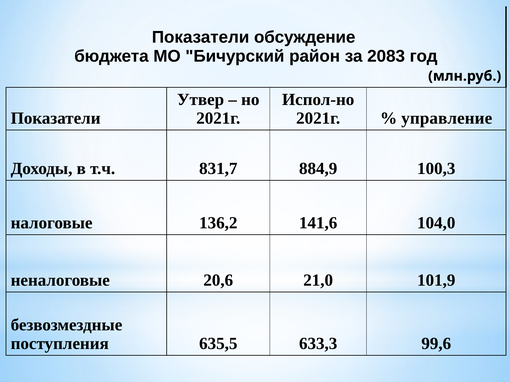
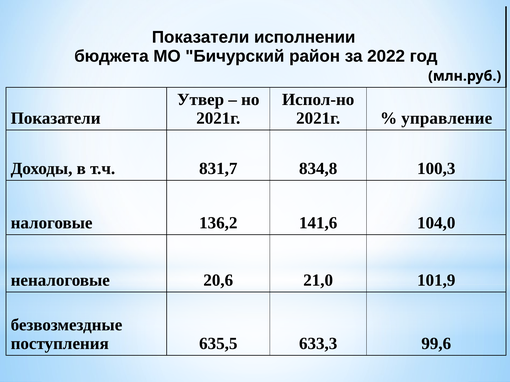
обсуждение: обсуждение -> исполнении (305, 37)
2083: 2083 -> 2022 (386, 56)
884,9: 884,9 -> 834,8 (318, 169)
